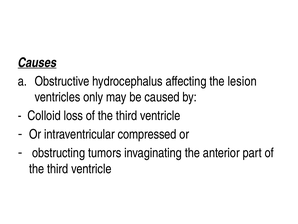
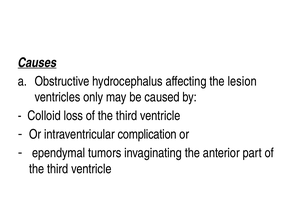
compressed: compressed -> complication (147, 134)
obstructing: obstructing -> ependymal (59, 153)
